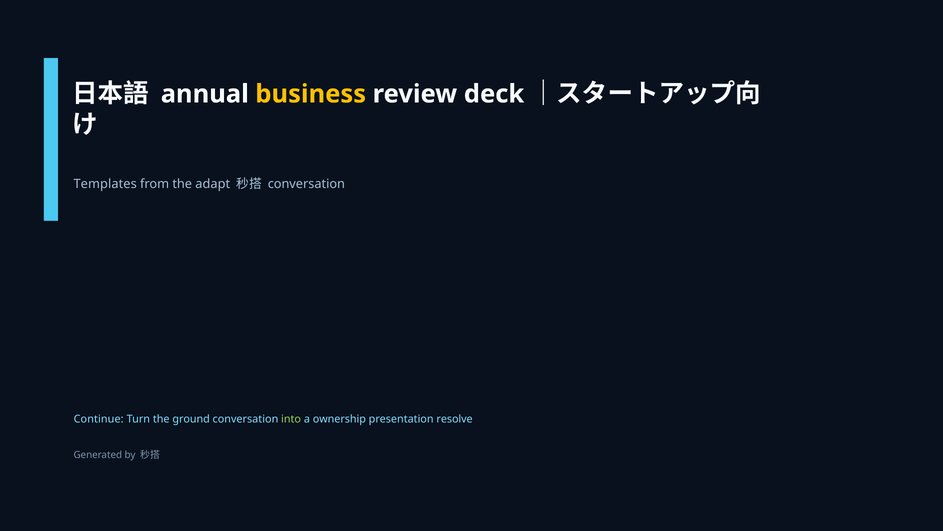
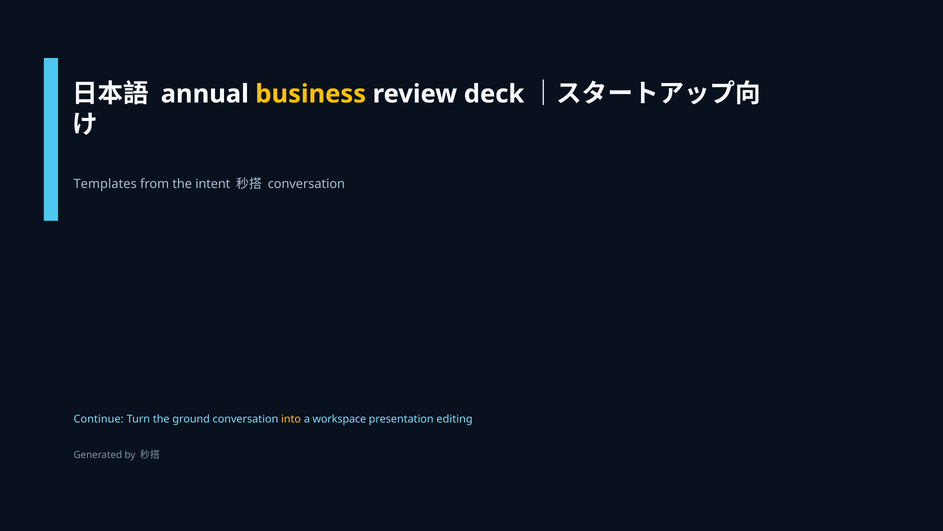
adapt: adapt -> intent (213, 184)
into colour: light green -> yellow (291, 419)
ownership: ownership -> workspace (339, 419)
resolve: resolve -> editing (455, 419)
